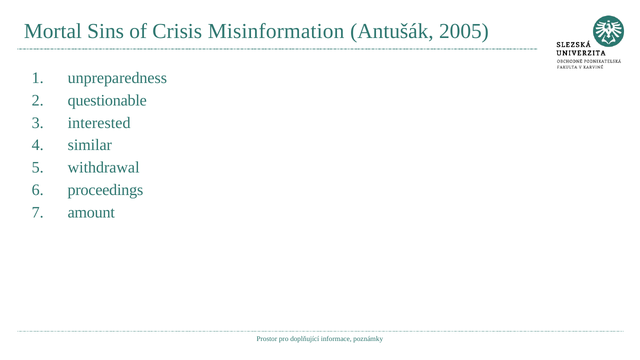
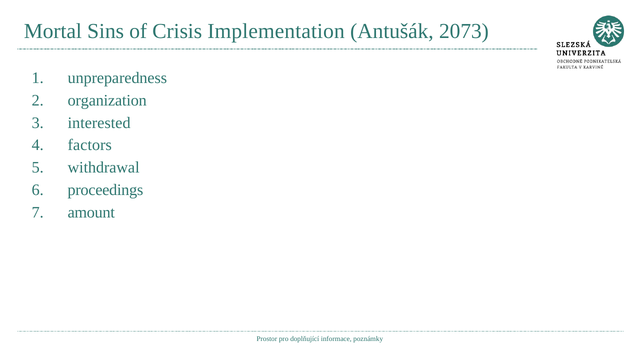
Misinformation: Misinformation -> Implementation (276, 31)
2005: 2005 -> 2073 (464, 31)
questionable: questionable -> organization (107, 100)
similar: similar -> factors (90, 145)
